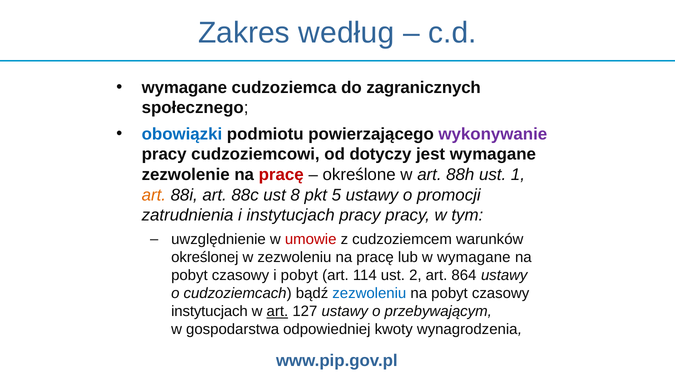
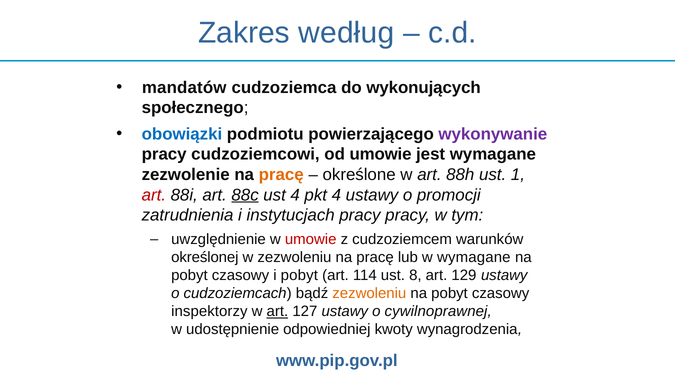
wymagane: wymagane -> mandatów (184, 88)
zagranicznych: zagranicznych -> wykonujących (424, 88)
od dotyczy: dotyczy -> umowie (381, 154)
pracę colour: red -> orange (281, 175)
art colour: orange -> red (154, 195)
88c underline: none -> present (245, 195)
ust 8: 8 -> 4 (295, 195)
pkt 5: 5 -> 4 (336, 195)
2: 2 -> 8 (415, 275)
864: 864 -> 129 (464, 275)
zezwoleniu colour: blue -> orange (369, 293)
instytucjach: instytucjach -> inspektorzy (209, 311)
przebywającym: przebywającym -> cywilnoprawnej (438, 311)
gospodarstwa: gospodarstwa -> udostępnienie (233, 329)
